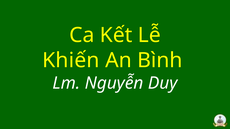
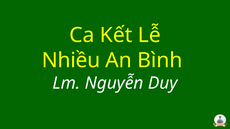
Khiến: Khiến -> Nhiều (71, 61)
